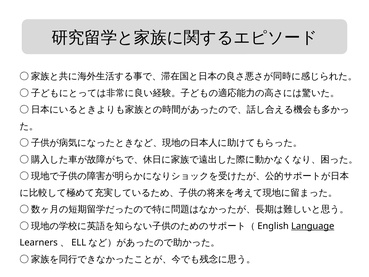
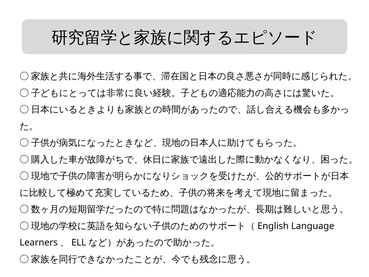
Language underline: present -> none (313, 226)
